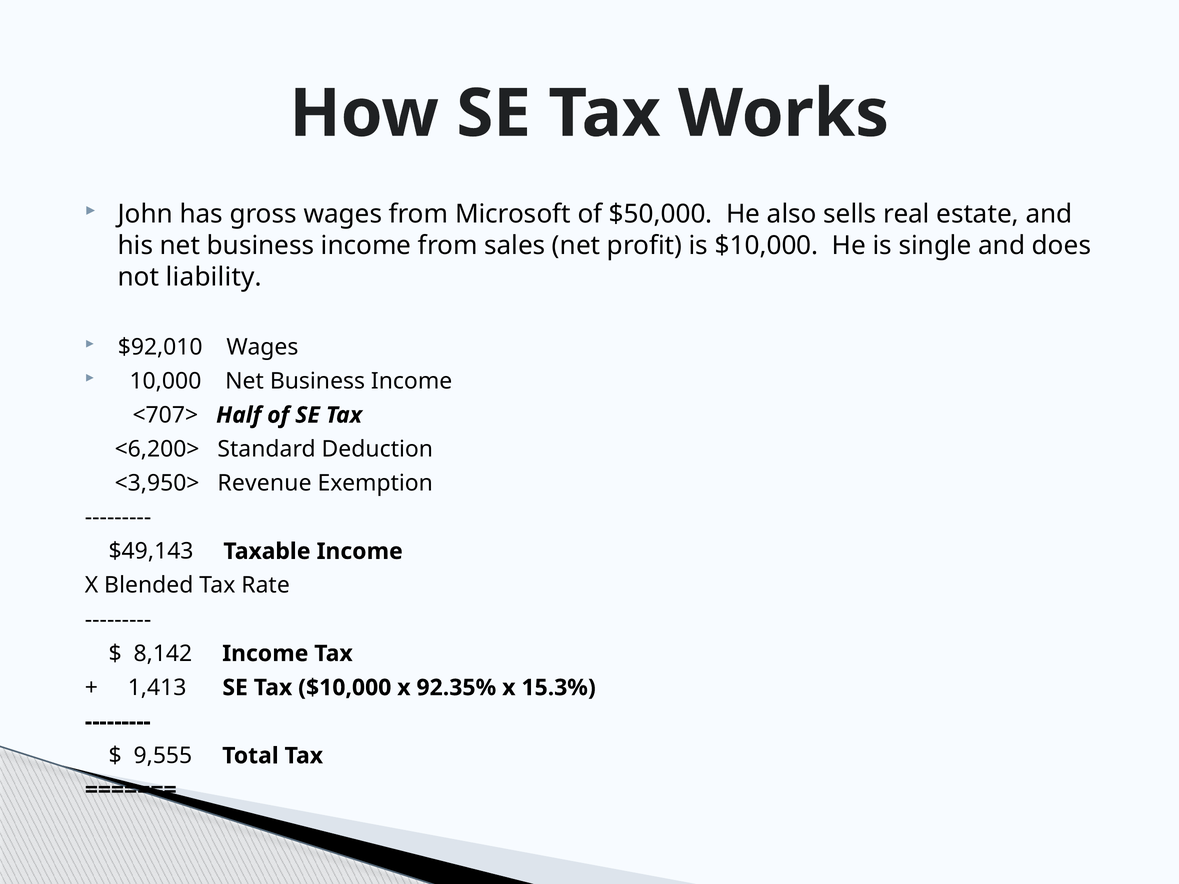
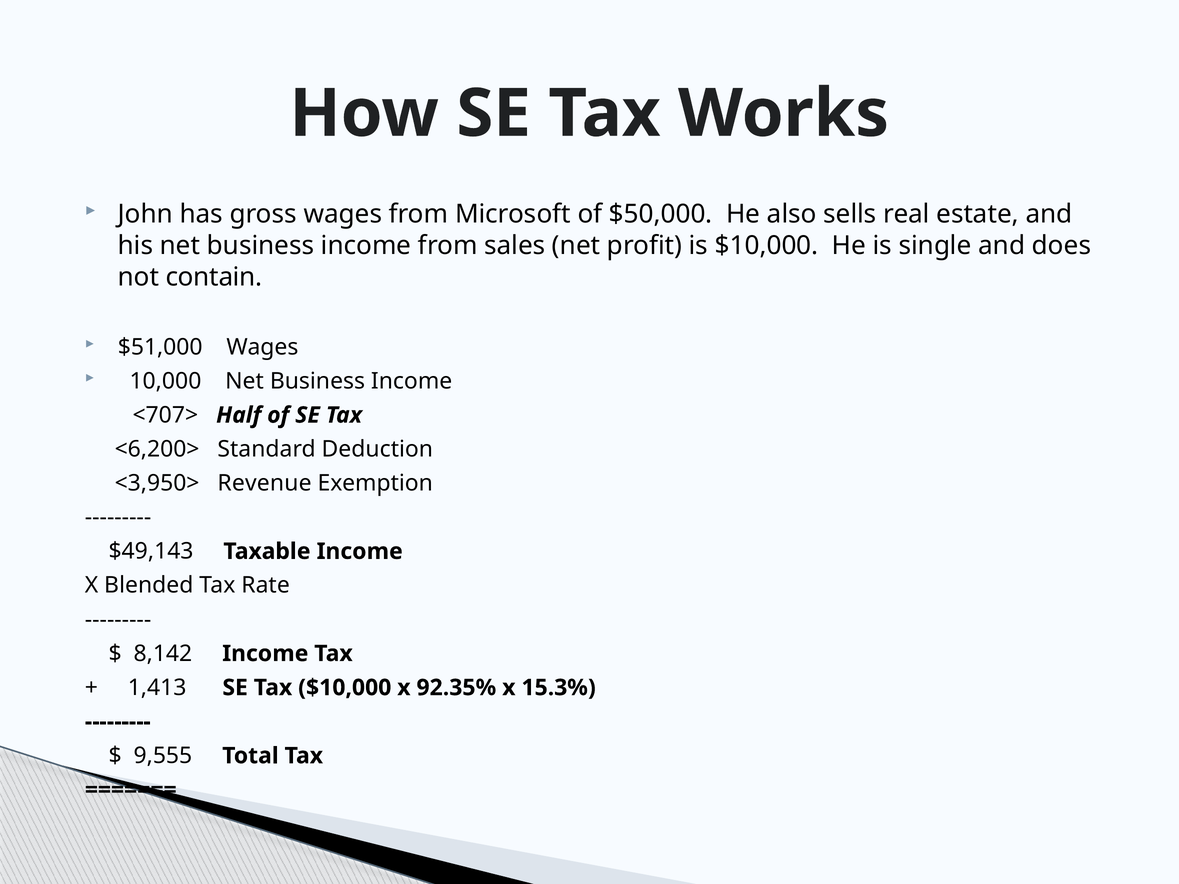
liability: liability -> contain (214, 277)
$92,010: $92,010 -> $51,000 (160, 347)
